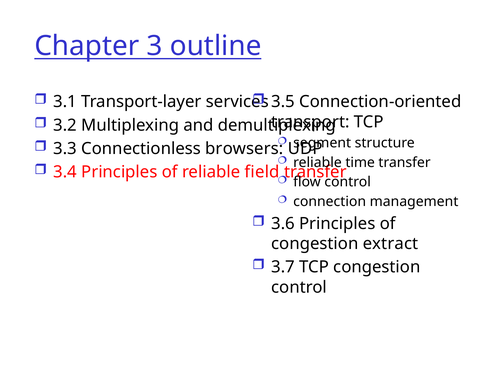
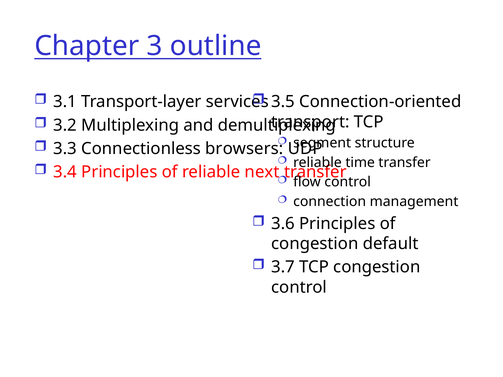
field: field -> next (262, 172)
extract: extract -> default (391, 244)
